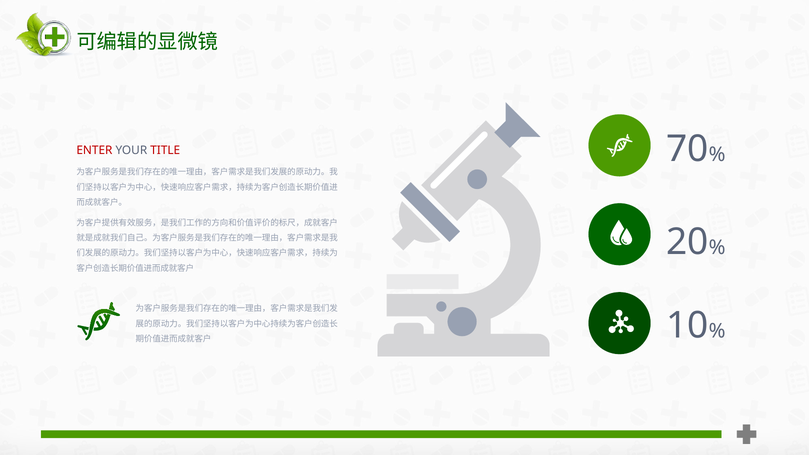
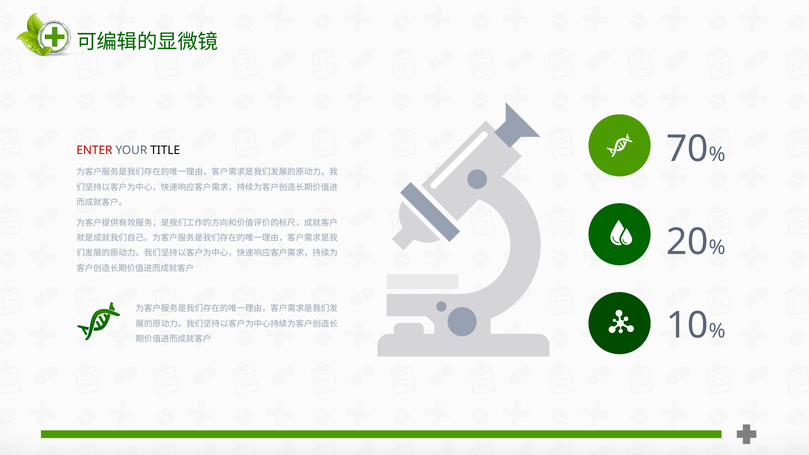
TITLE colour: red -> black (165, 150)
